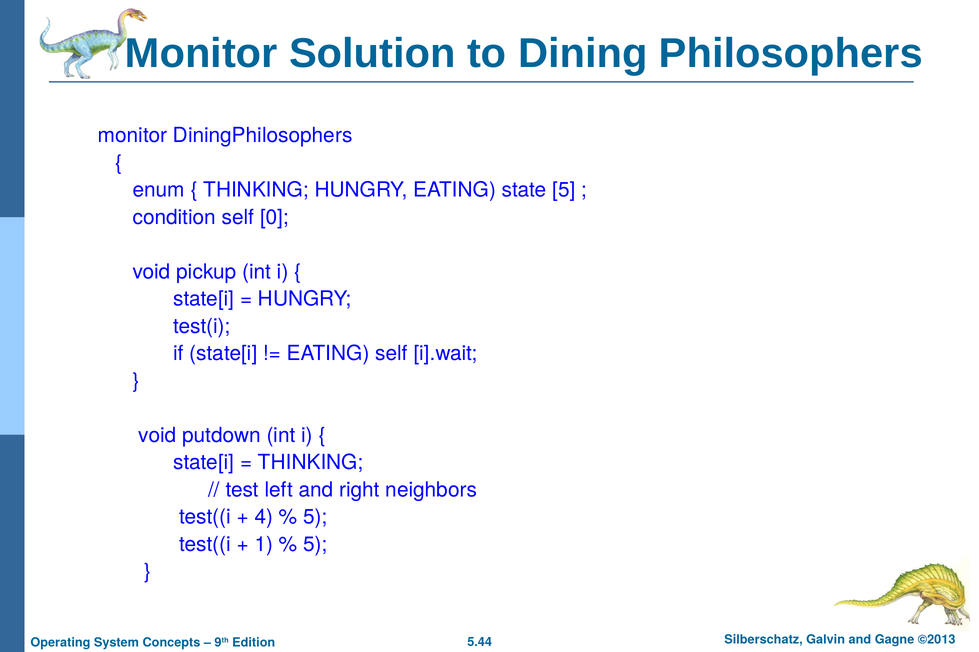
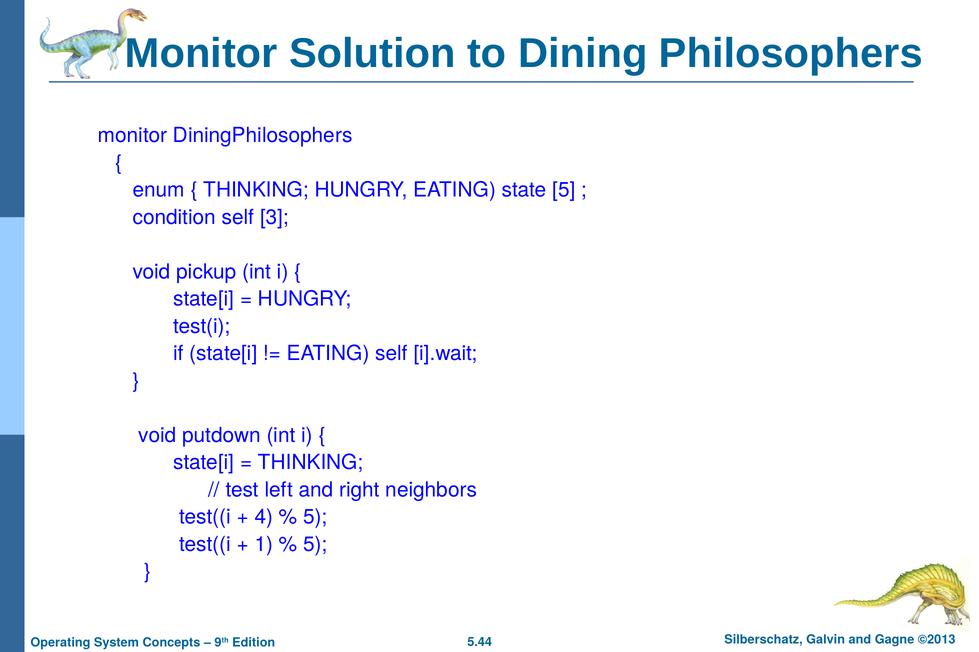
0: 0 -> 3 (275, 217)
